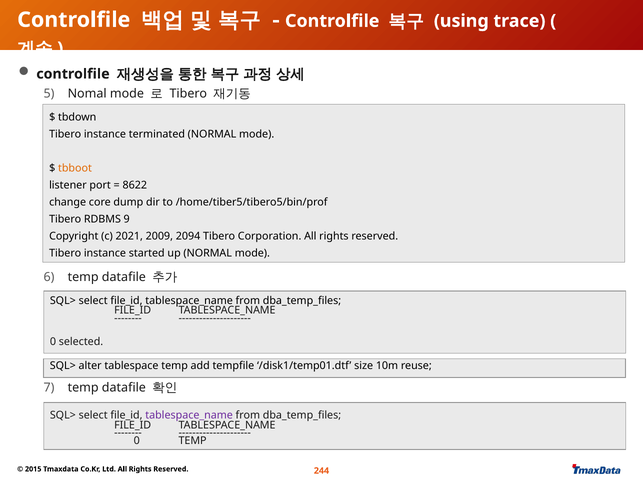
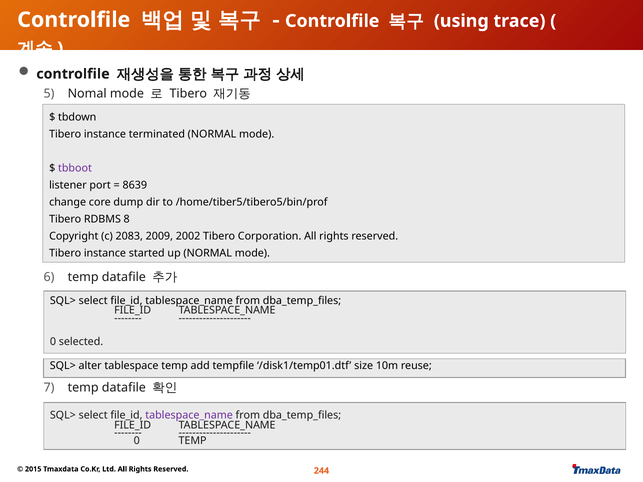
tbboot colour: orange -> purple (75, 168)
8622: 8622 -> 8639 (135, 185)
9: 9 -> 8 (127, 219)
2021: 2021 -> 2083 (129, 237)
2094: 2094 -> 2002 (188, 237)
